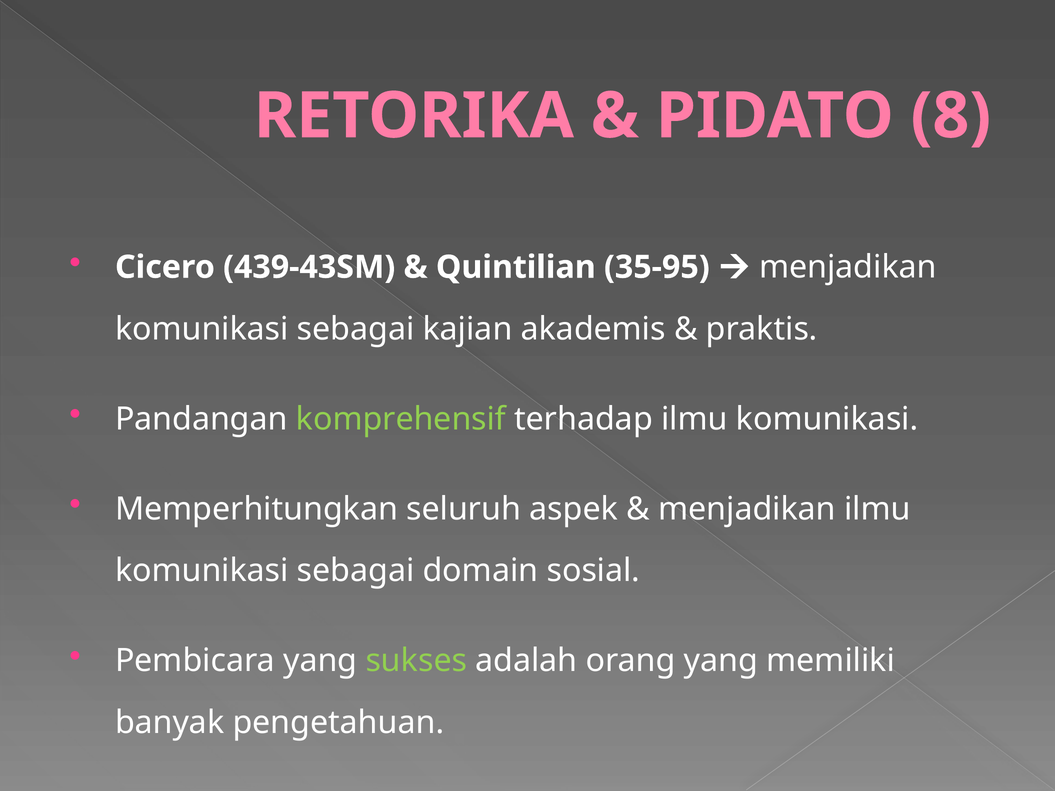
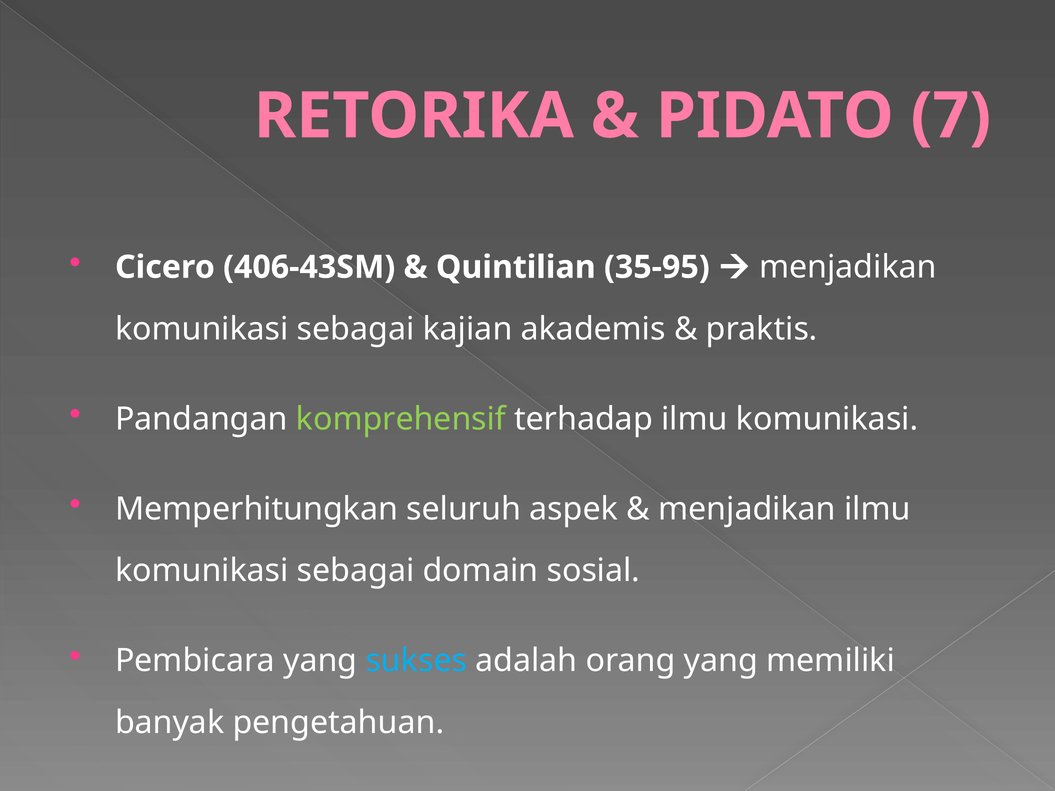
8: 8 -> 7 (951, 116)
439-43SM: 439-43SM -> 406-43SM (309, 267)
sukses colour: light green -> light blue (416, 661)
